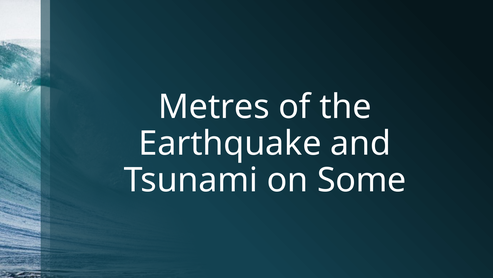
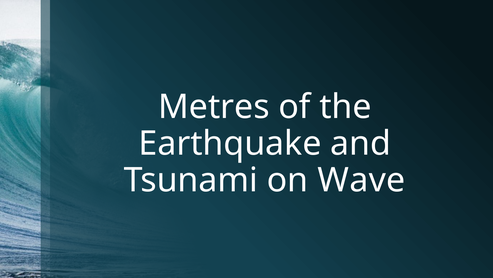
Some: Some -> Wave (361, 180)
